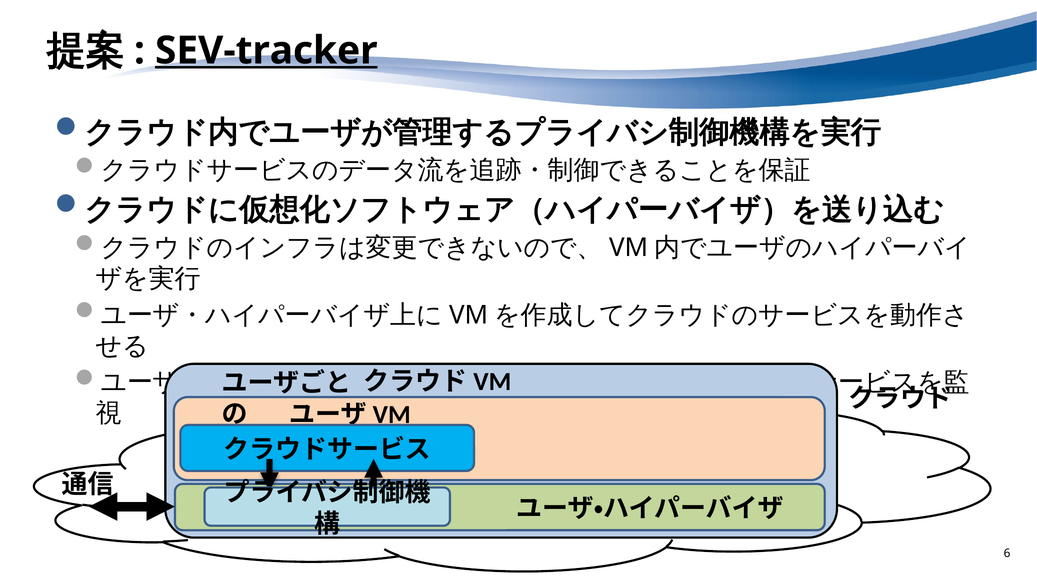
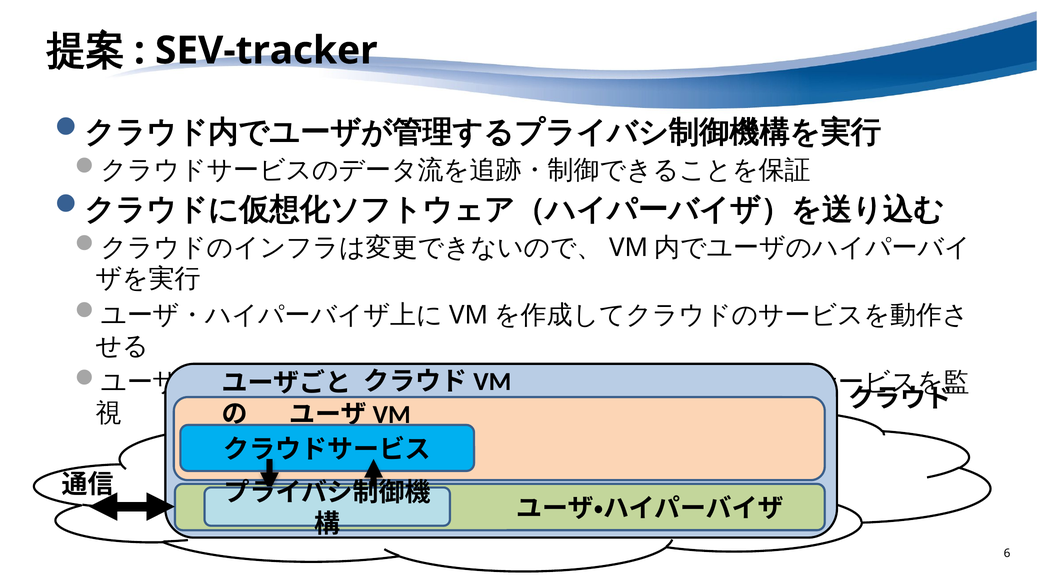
SEV-tracker underline: present -> none (266, 51)
